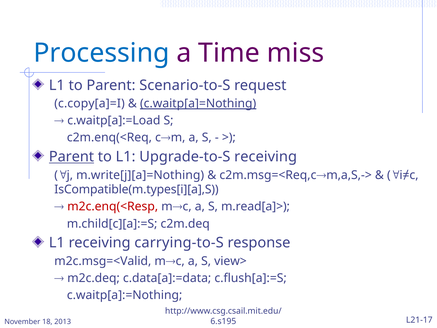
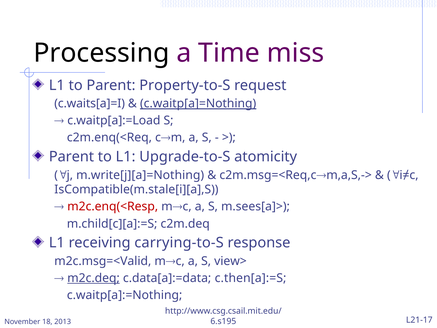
Processing colour: blue -> black (102, 53)
Scenario-to-S: Scenario-to-S -> Property-to-S (185, 85)
c.copy[a]=I: c.copy[a]=I -> c.waits[a]=I (90, 104)
Parent underline: present -> none (71, 157)
Upgrade-to-S receiving: receiving -> atomicity (266, 157)
IsCompatible(m.types[i][a],S: IsCompatible(m.types[i][a],S -> IsCompatible(m.stale[i][a],S (136, 189)
m.read[a]>: m.read[a]> -> m.sees[a]> (255, 206)
m2c.deq underline: none -> present (94, 278)
c.flush[a]:=S: c.flush[a]:=S -> c.then[a]:=S (251, 278)
